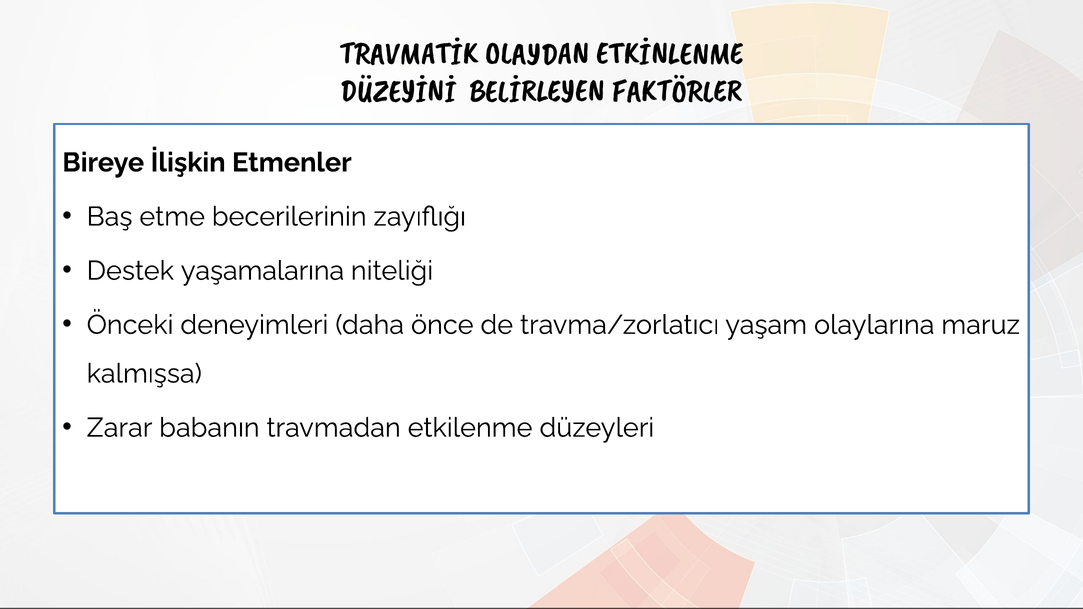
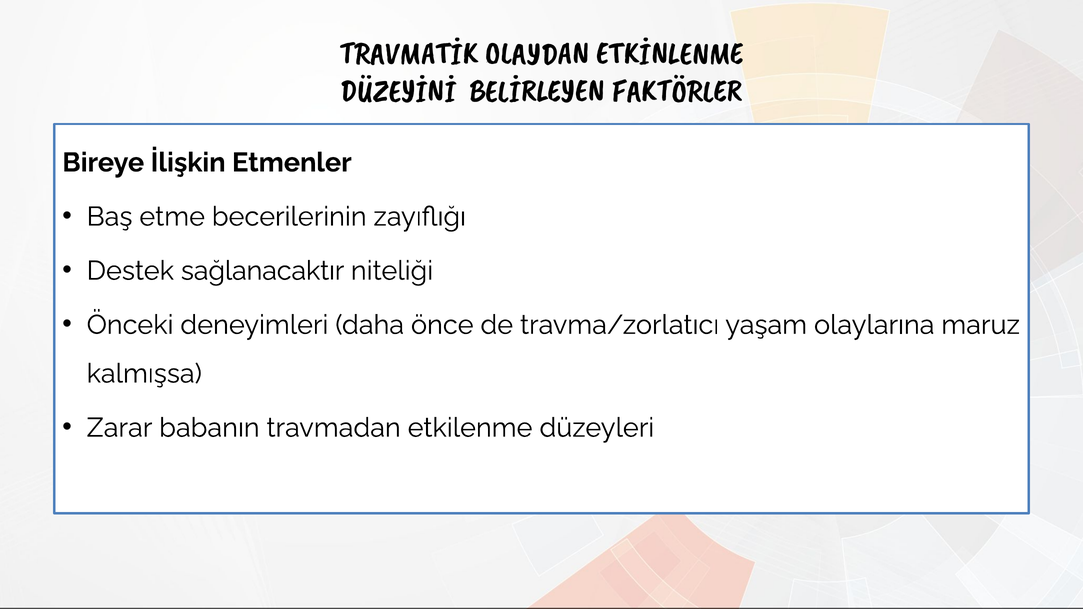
yaşamalarına: yaşamalarına -> sağlanacaktır (263, 271)
